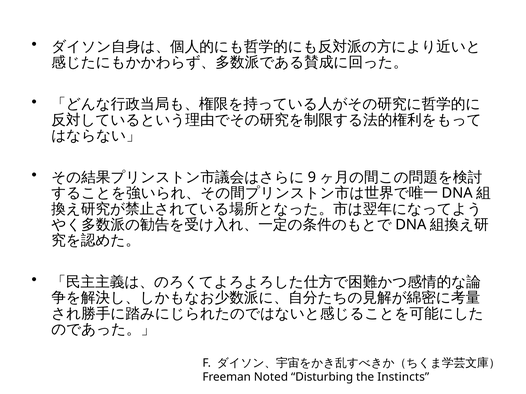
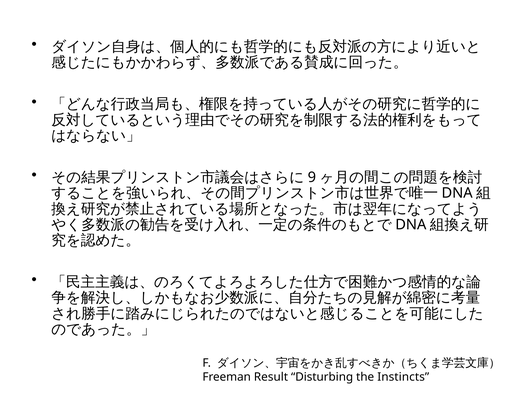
Noted: Noted -> Result (271, 378)
